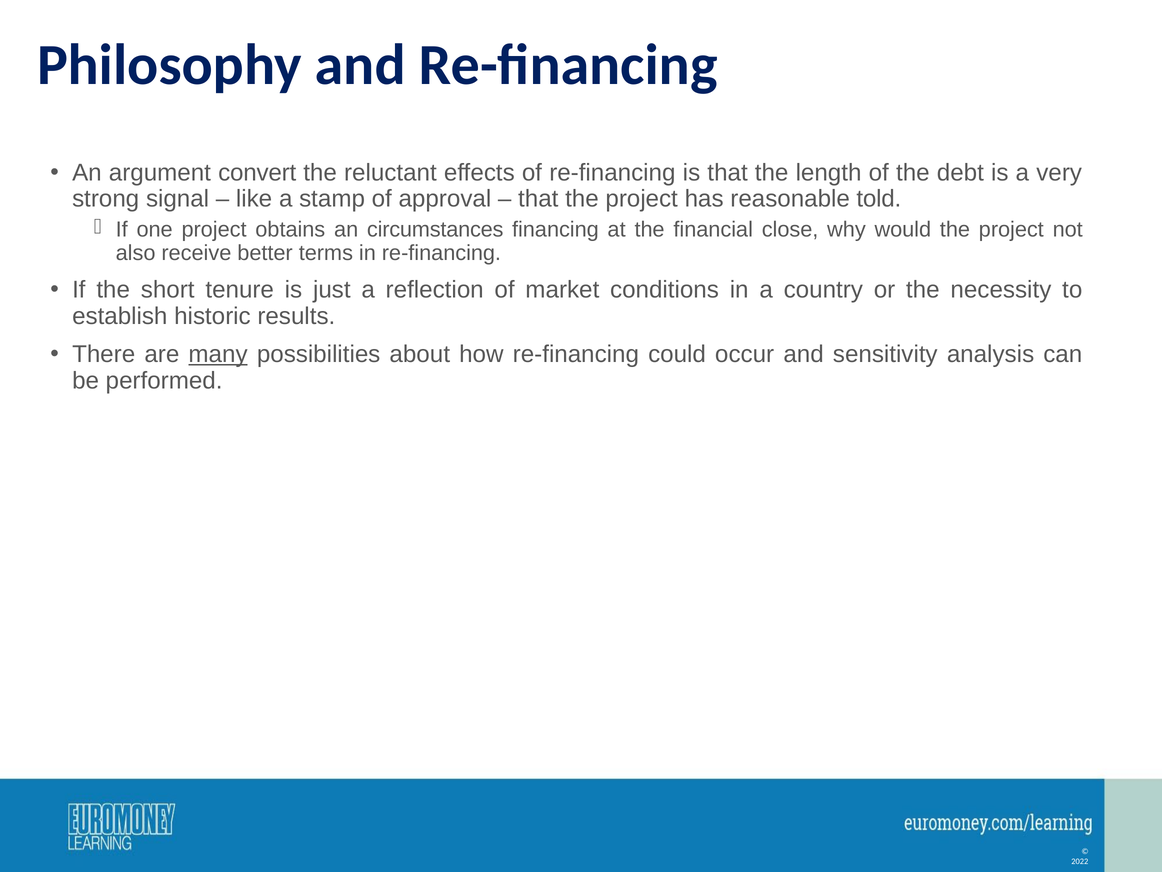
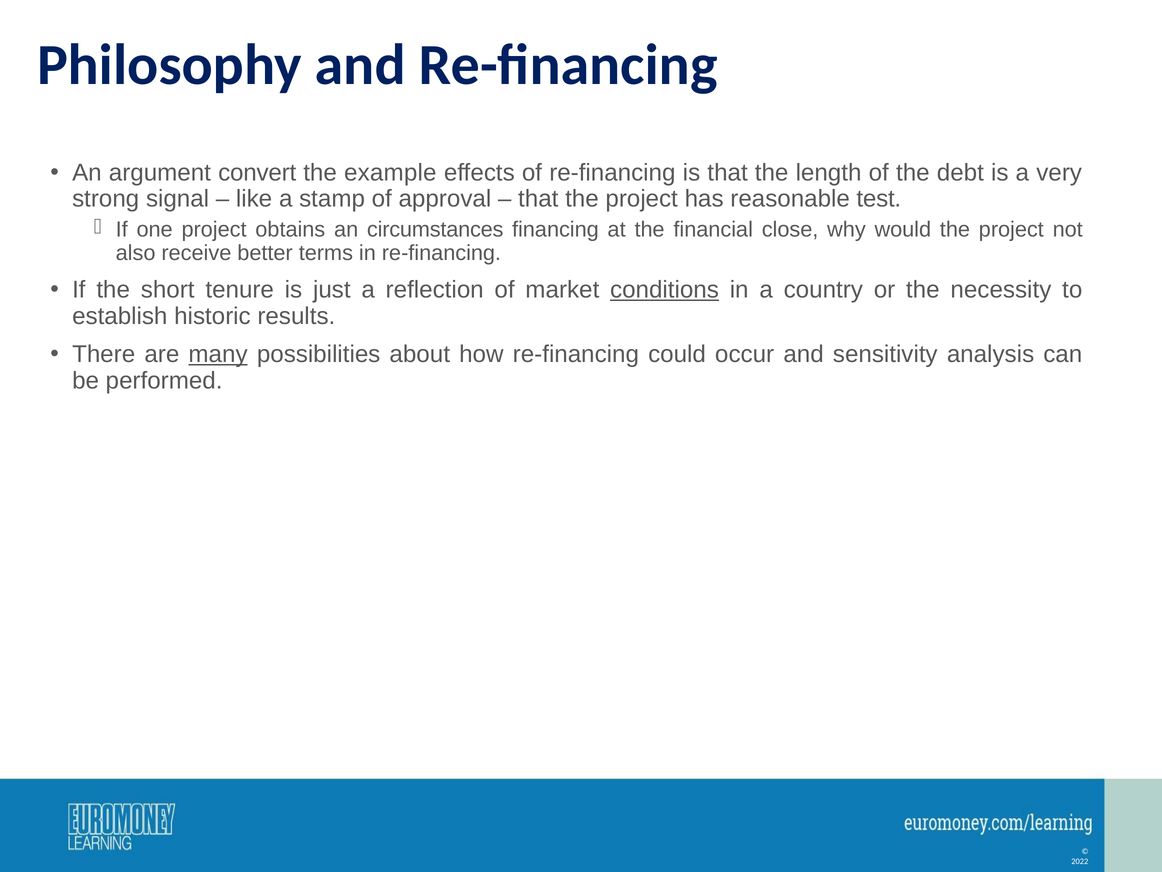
reluctant: reluctant -> example (390, 172)
told: told -> test (879, 199)
conditions underline: none -> present (664, 290)
